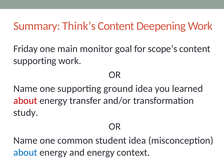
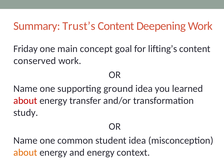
Think’s: Think’s -> Trust’s (79, 26)
monitor: monitor -> concept (96, 49)
scope’s: scope’s -> lifting’s (163, 49)
supporting: supporting -> conserved (35, 61)
about colour: blue -> orange (25, 152)
